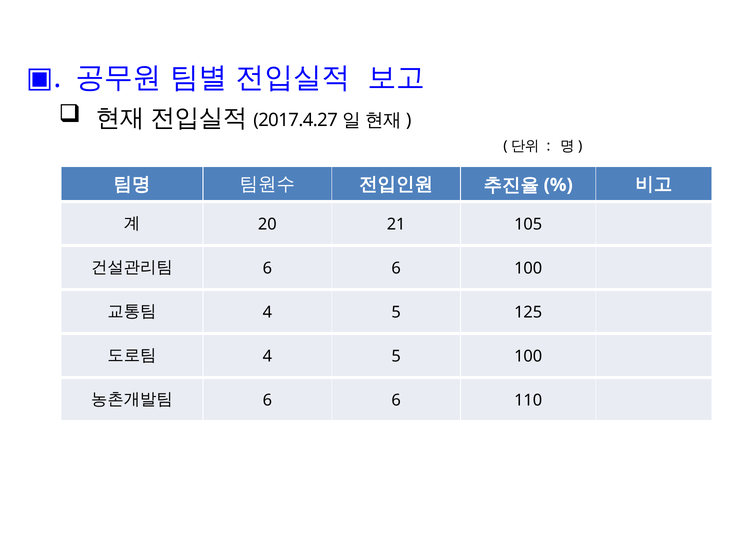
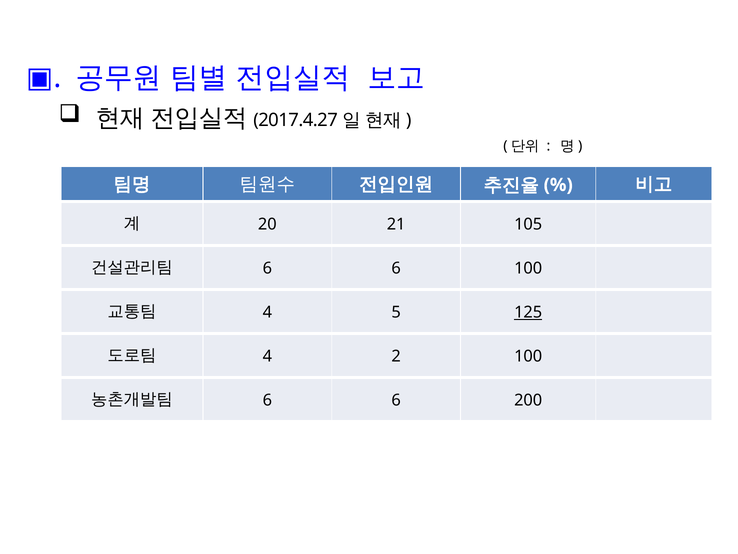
125 underline: none -> present (528, 312)
5: 5 -> 2 (396, 356)
110: 110 -> 200 (528, 400)
